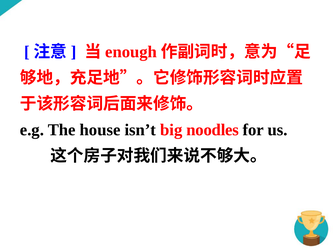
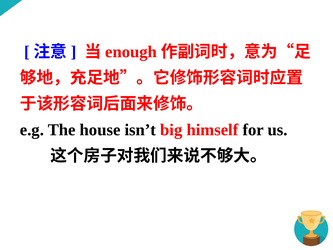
noodles: noodles -> himself (212, 130)
